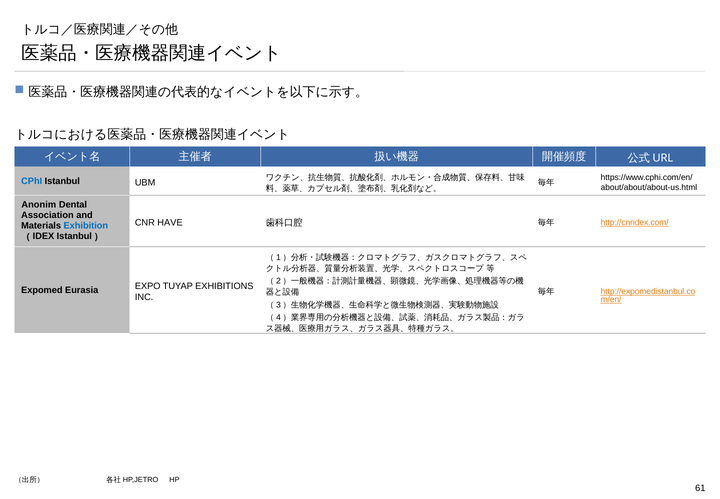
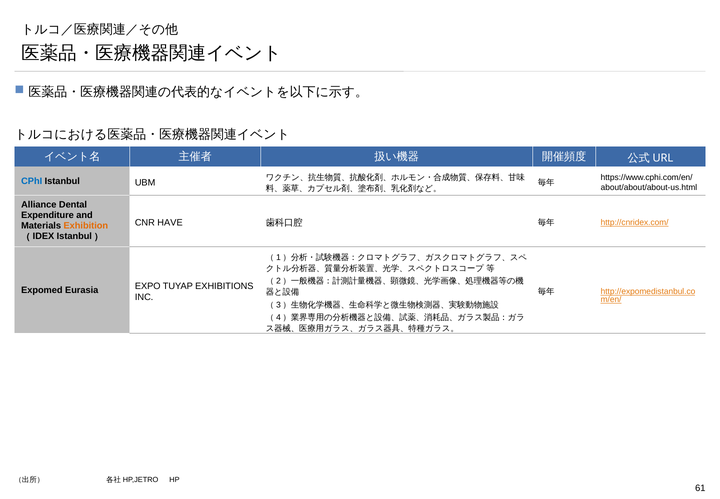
Anonim: Anonim -> Alliance (39, 205)
Association: Association -> Expenditure (48, 215)
Exhibition colour: blue -> orange (86, 225)
